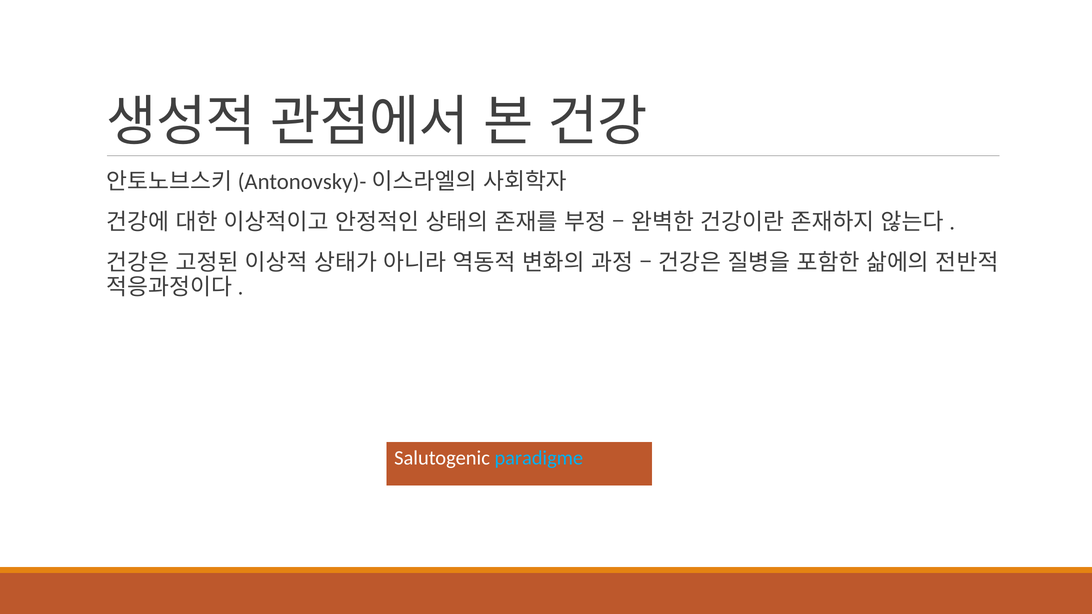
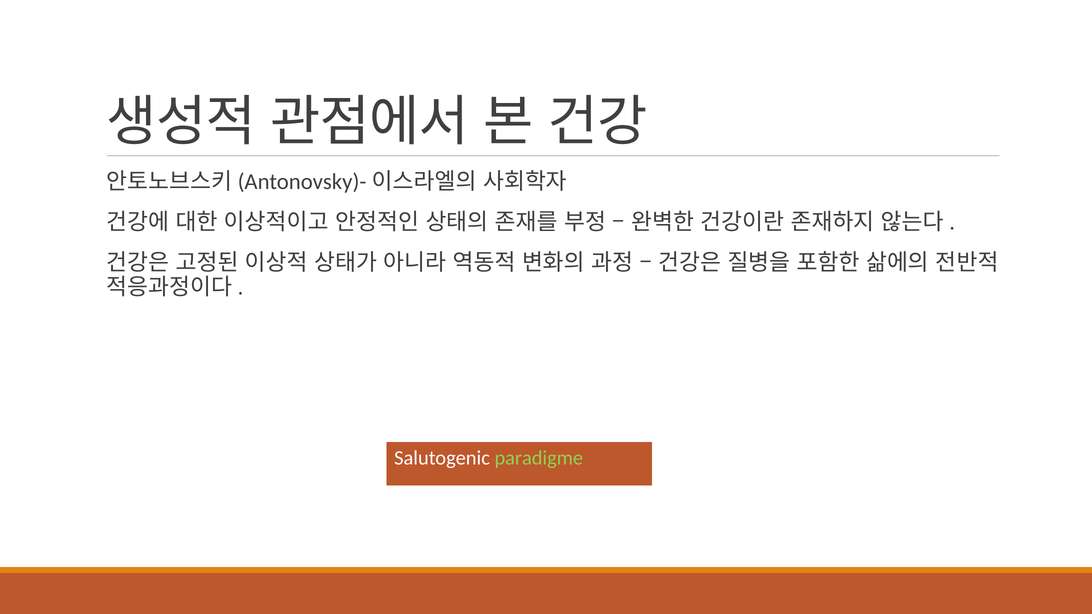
paradigme colour: light blue -> light green (539, 458)
